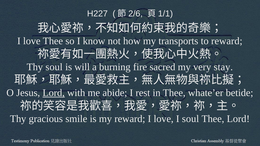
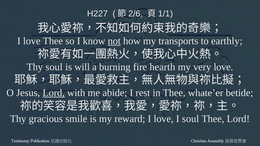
not underline: none -> present (114, 41)
to reward: reward -> earthly (227, 41)
sacred: sacred -> hearth (162, 67)
very stay: stay -> love (223, 67)
